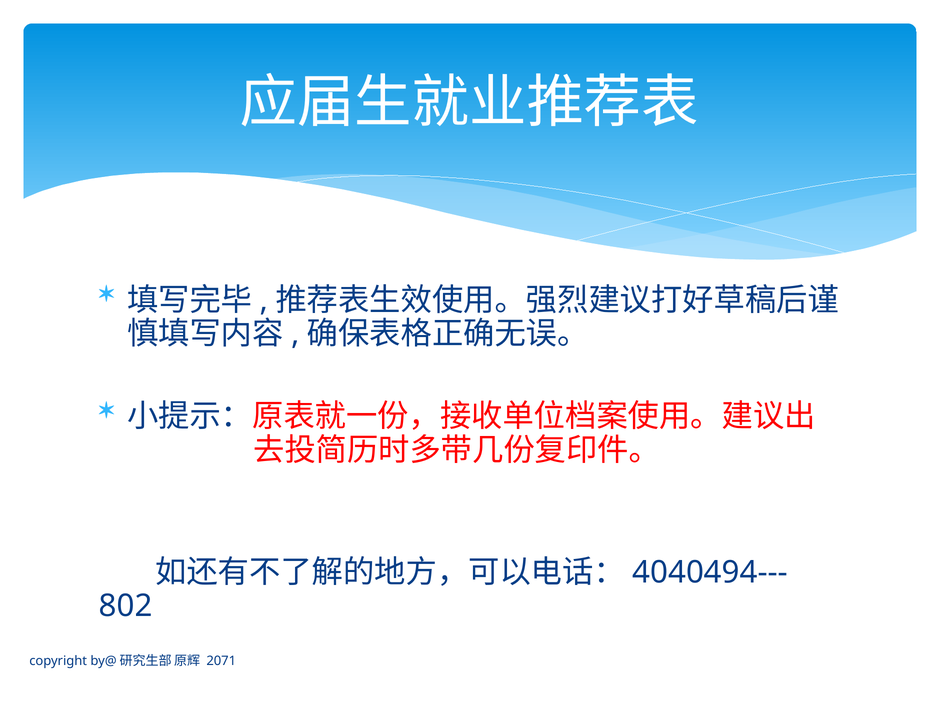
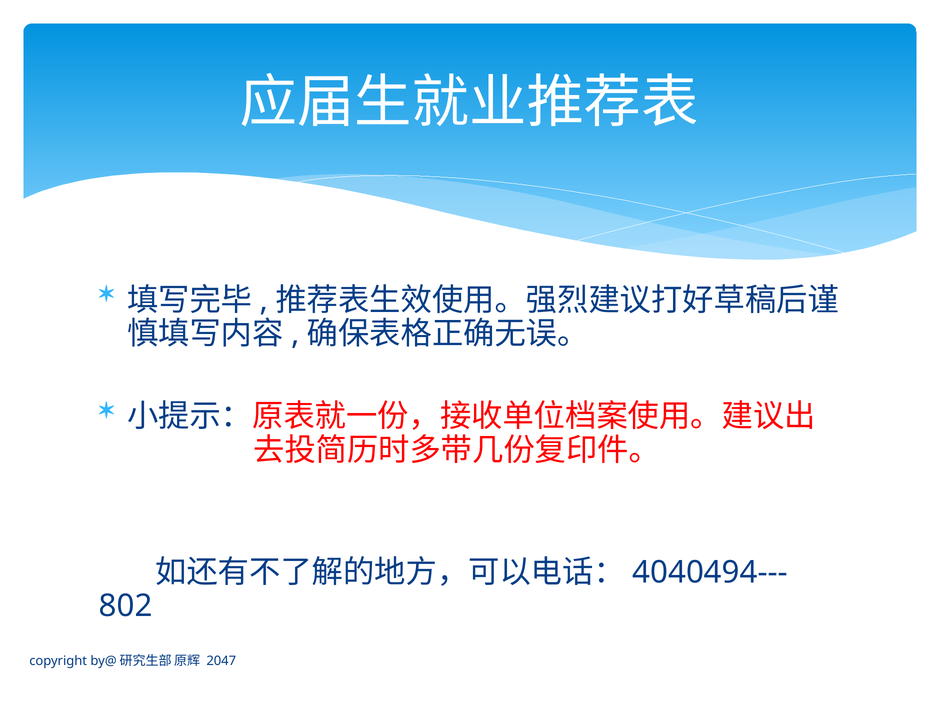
2071: 2071 -> 2047 (221, 661)
